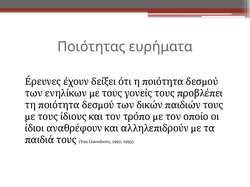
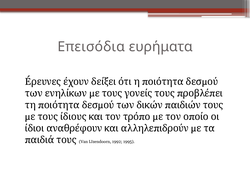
Ποιότητας: Ποιότητας -> Επεισόδια (91, 47)
